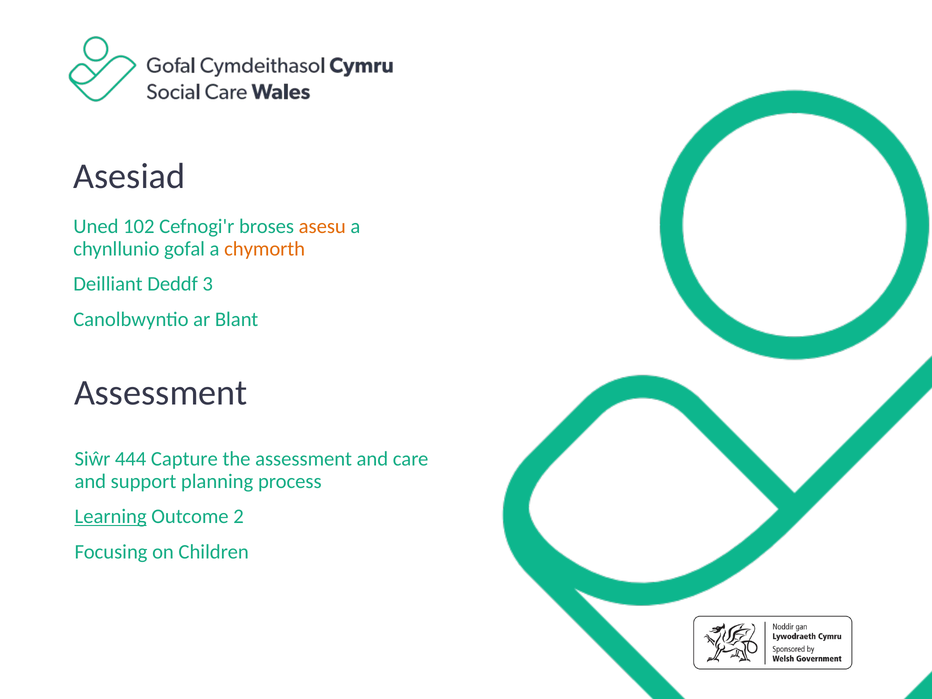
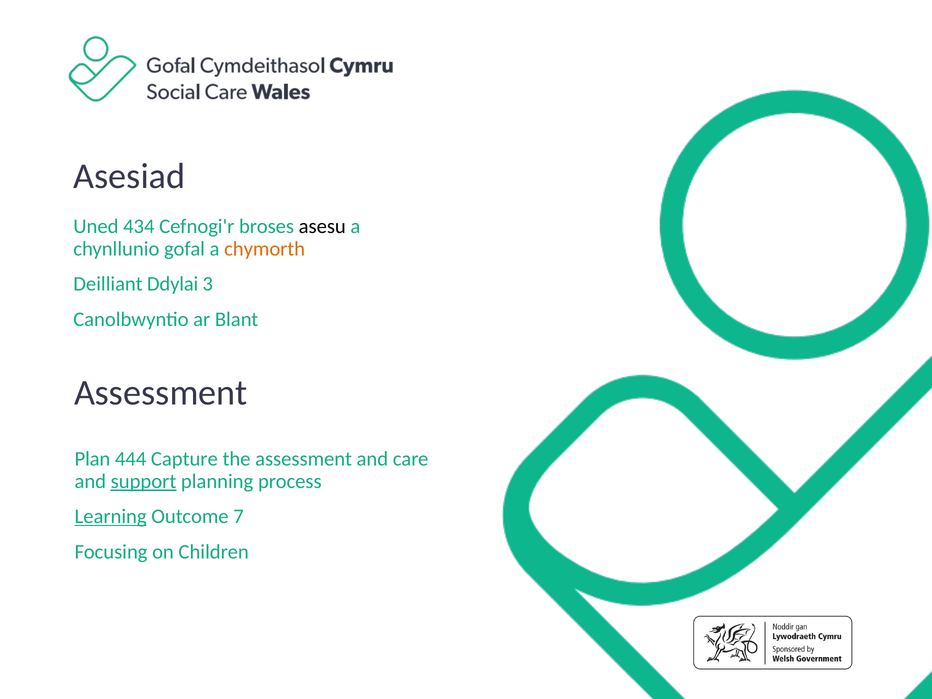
102: 102 -> 434 (139, 226)
asesu colour: orange -> black (322, 226)
Deddf: Deddf -> Ddylai (173, 284)
Siŵr: Siŵr -> Plan (92, 459)
support underline: none -> present (144, 481)
2: 2 -> 7 (239, 517)
